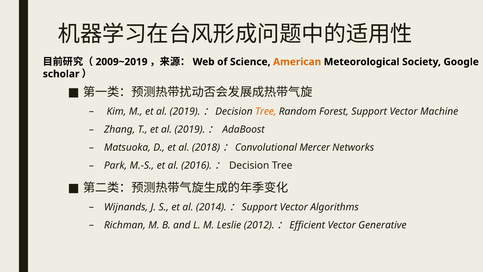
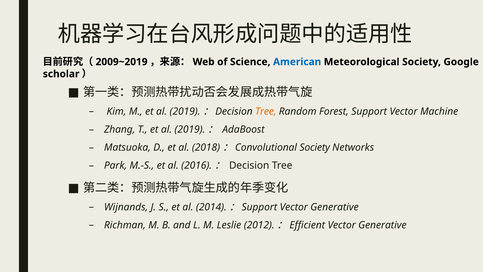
American colour: orange -> blue (297, 62)
Mercer: Mercer -> Society (315, 147)
Support Vector Algorithms: Algorithms -> Generative (335, 207)
